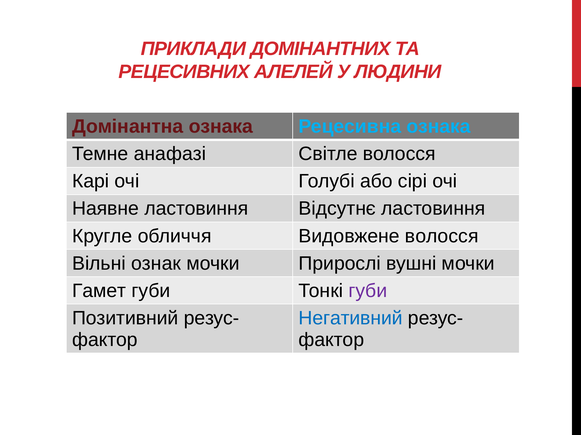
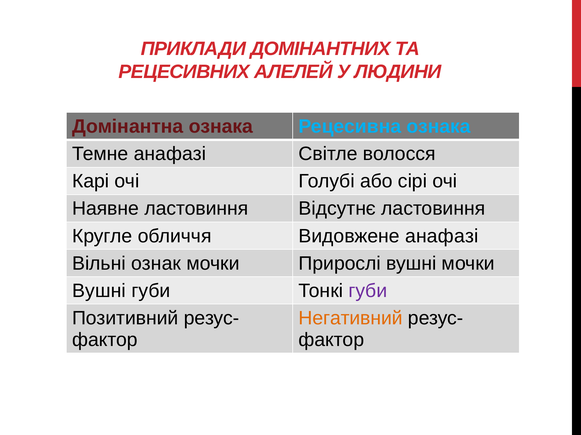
Видовжене волосся: волосся -> анафазі (442, 236)
Гамет: Гамет -> Вушні (99, 291)
Негативний colour: blue -> orange (351, 319)
